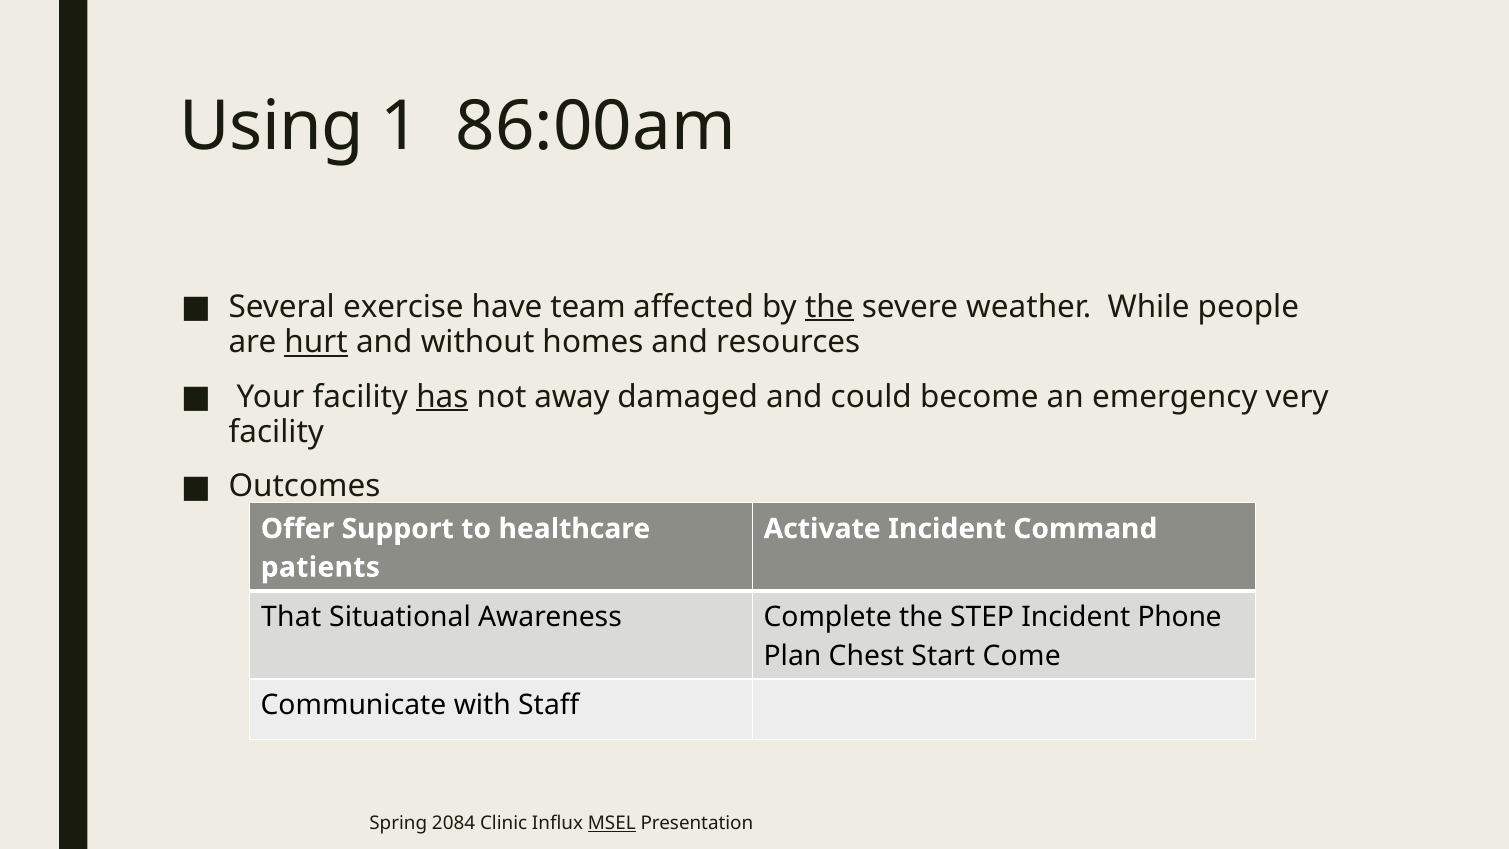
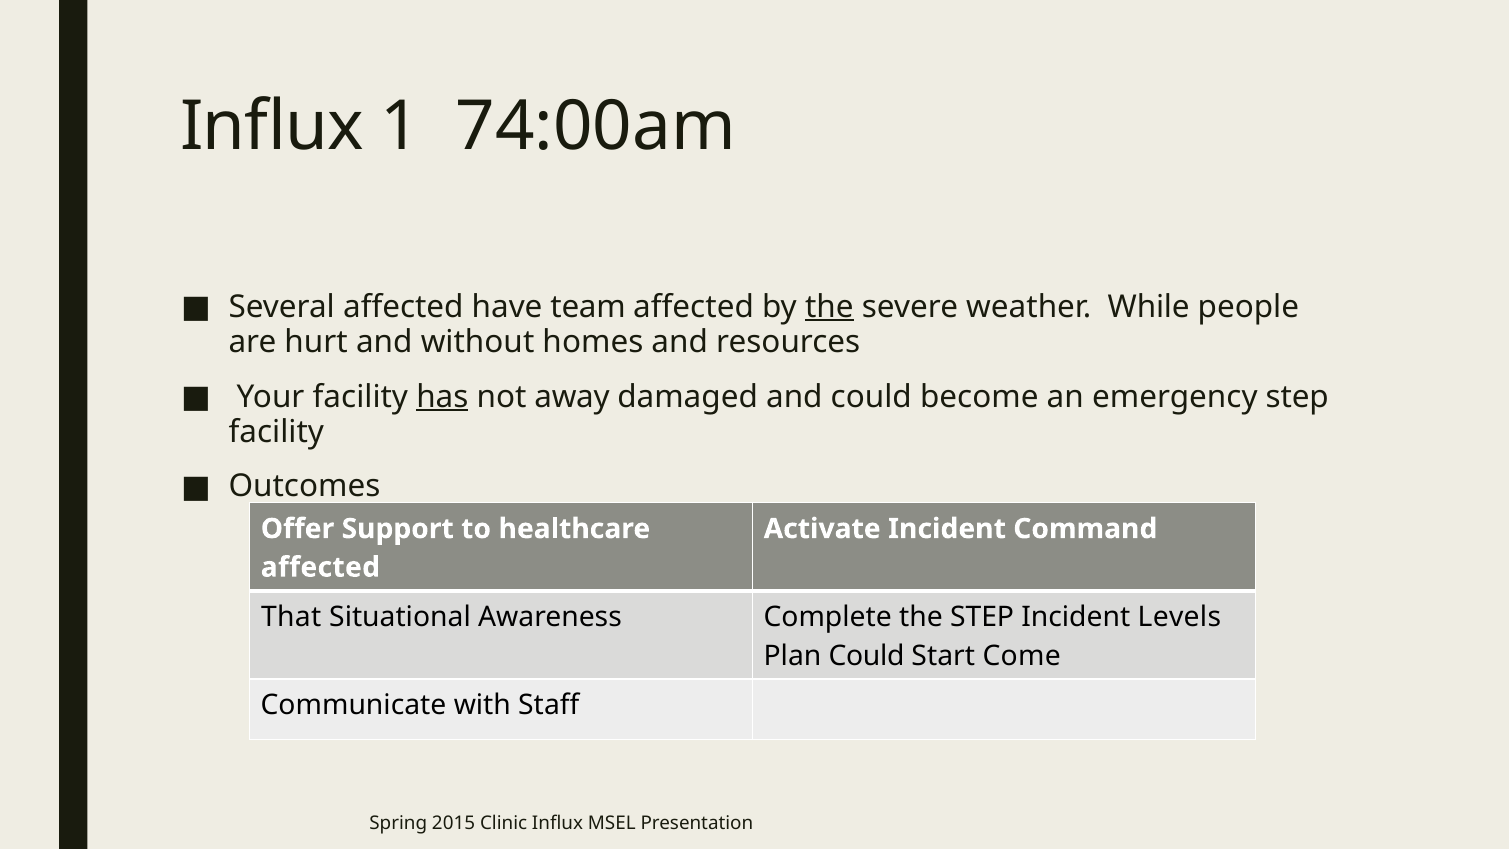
Using: Using -> Influx (272, 127)
86:00am: 86:00am -> 74:00am (596, 127)
Several exercise: exercise -> affected (403, 307)
hurt underline: present -> none (316, 342)
emergency very: very -> step (1297, 397)
patients: patients -> affected (320, 567)
Phone: Phone -> Levels (1179, 617)
Plan Chest: Chest -> Could (867, 656)
2084: 2084 -> 2015 (454, 824)
MSEL underline: present -> none (612, 824)
